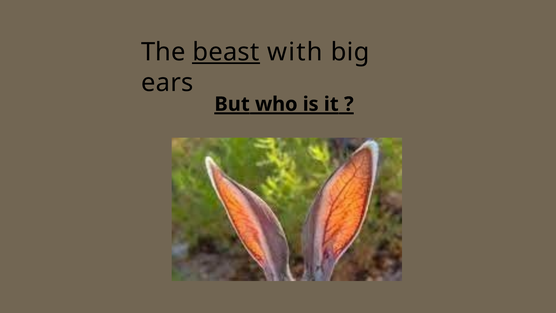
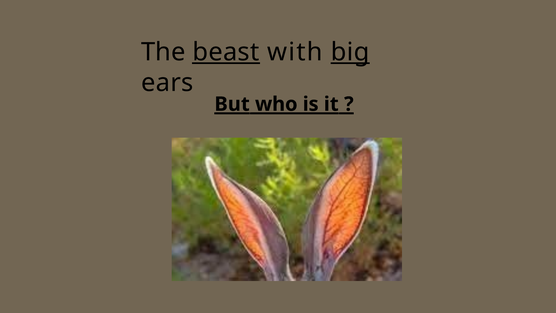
big underline: none -> present (350, 52)
